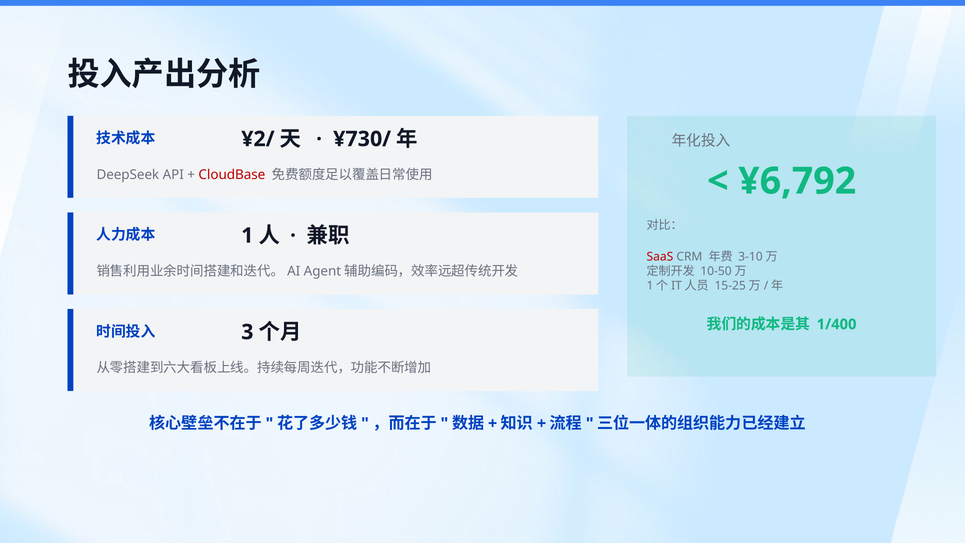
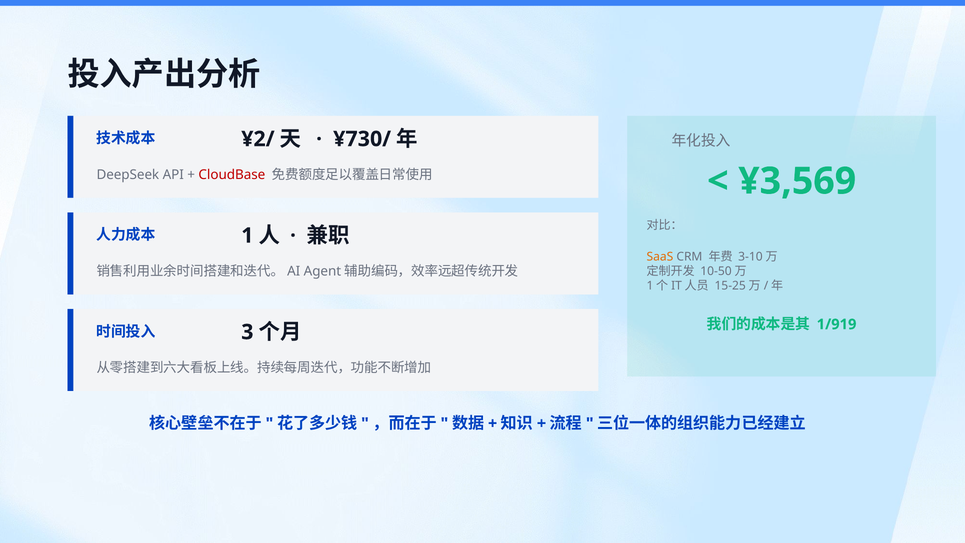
¥6,792: ¥6,792 -> ¥3,569 (797, 181)
SaaS colour: red -> orange (660, 257)
1/400: 1/400 -> 1/919 (837, 324)
